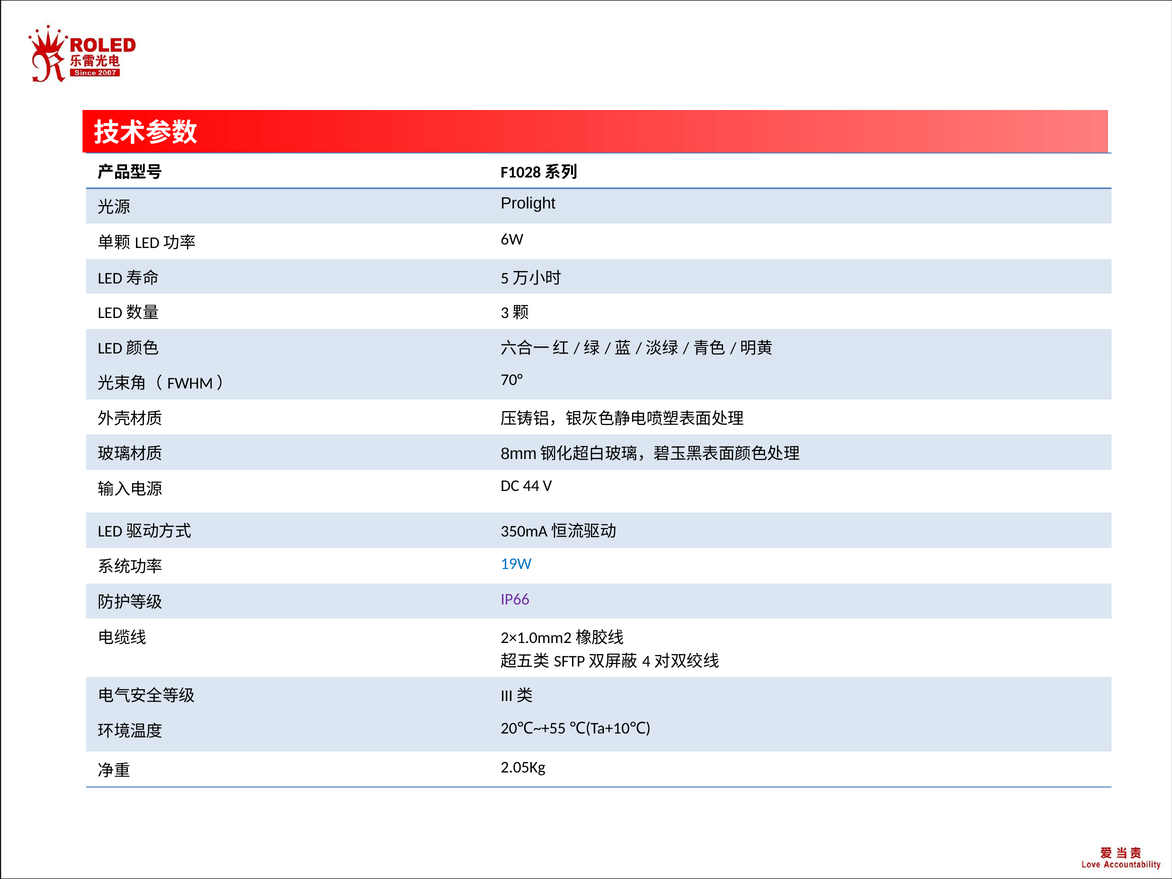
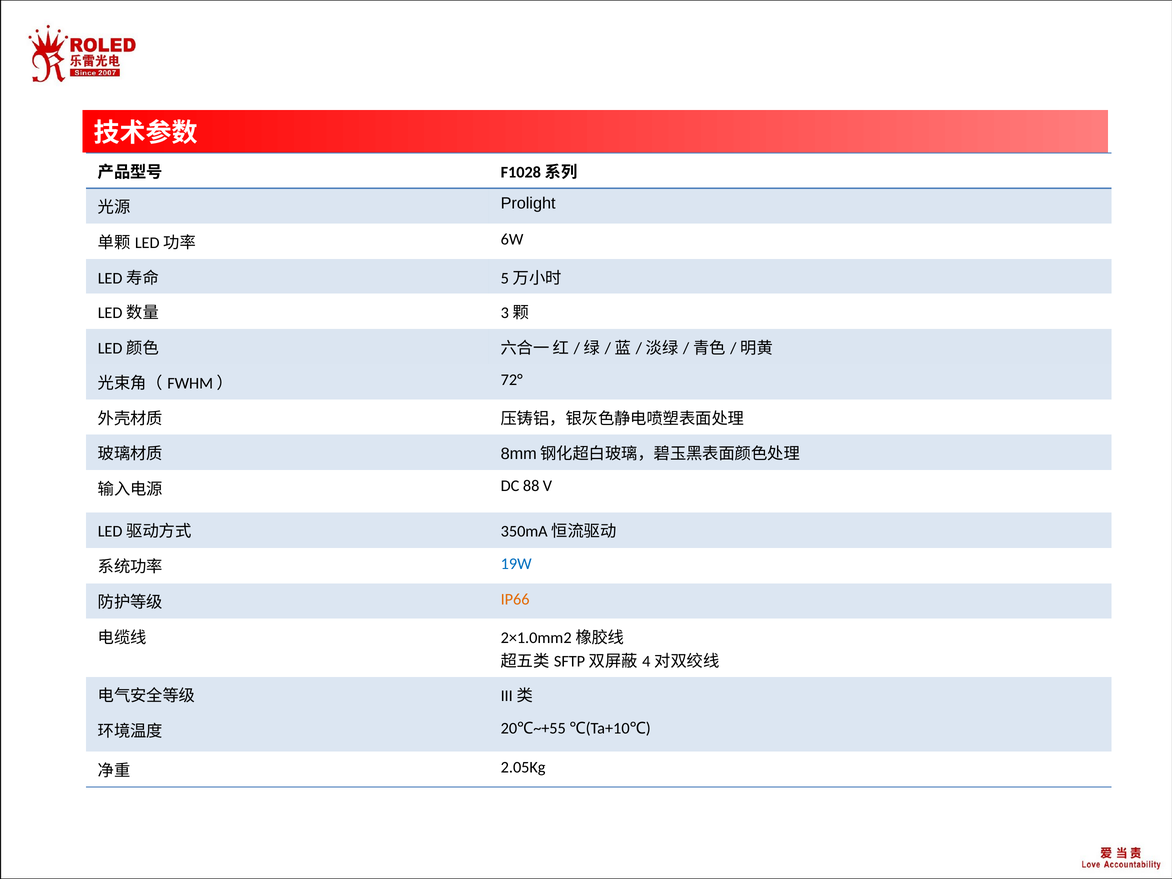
70°: 70° -> 72° (512, 380)
44: 44 -> 88 (531, 486)
IP66 colour: purple -> orange (515, 599)
